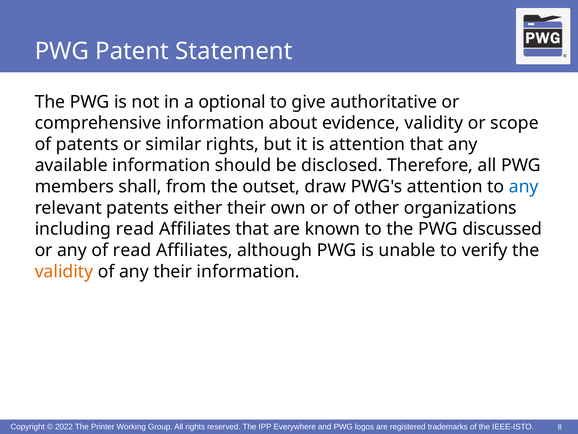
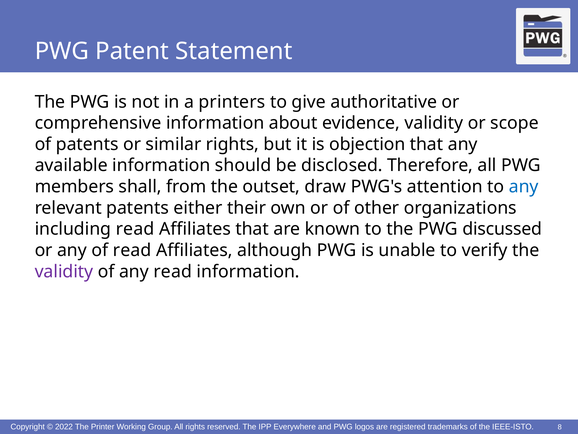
optional: optional -> printers (232, 102)
is attention: attention -> objection (367, 144)
validity colour: orange -> purple (64, 271)
any their: their -> read (173, 271)
